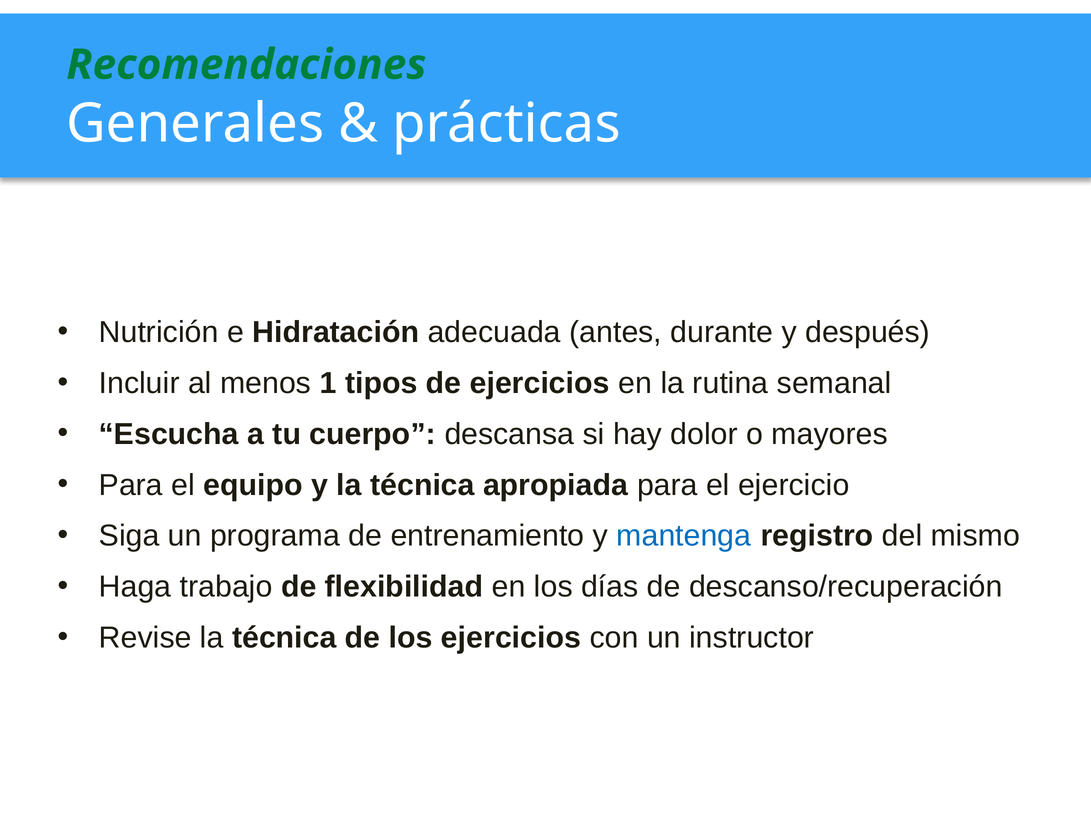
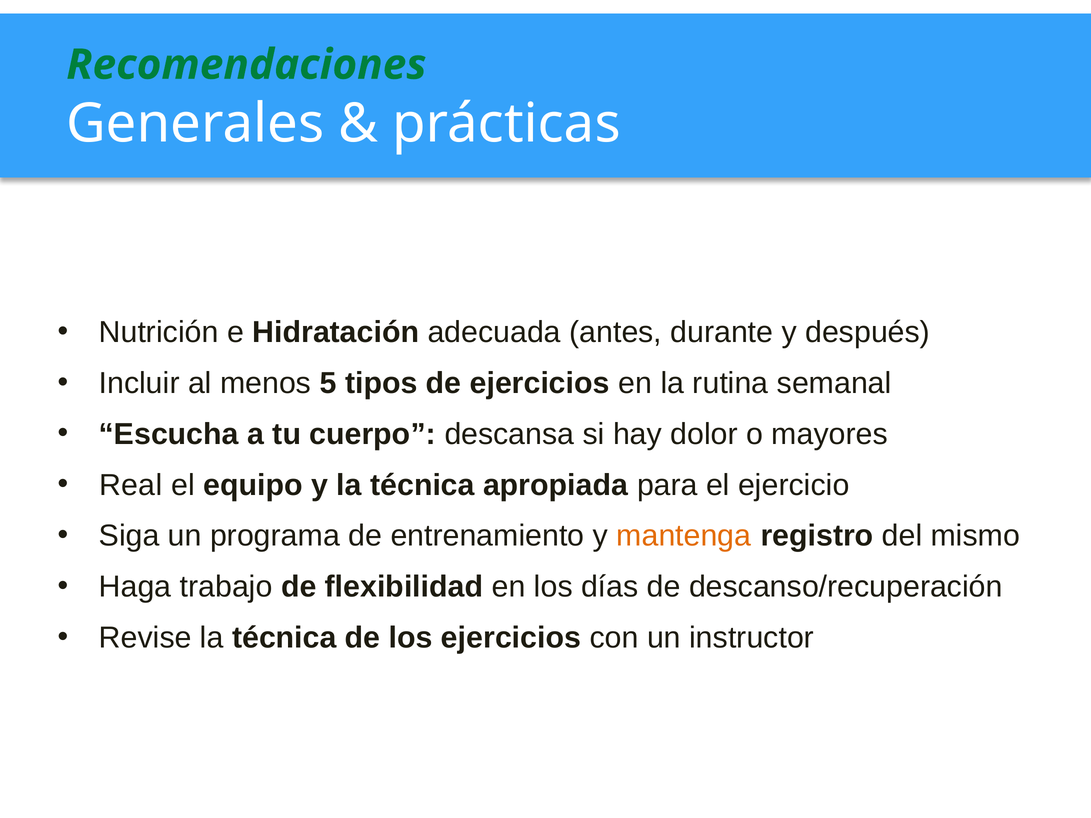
1: 1 -> 5 (328, 383)
Para: Para -> Real (131, 485)
mantenga colour: blue -> orange (684, 536)
